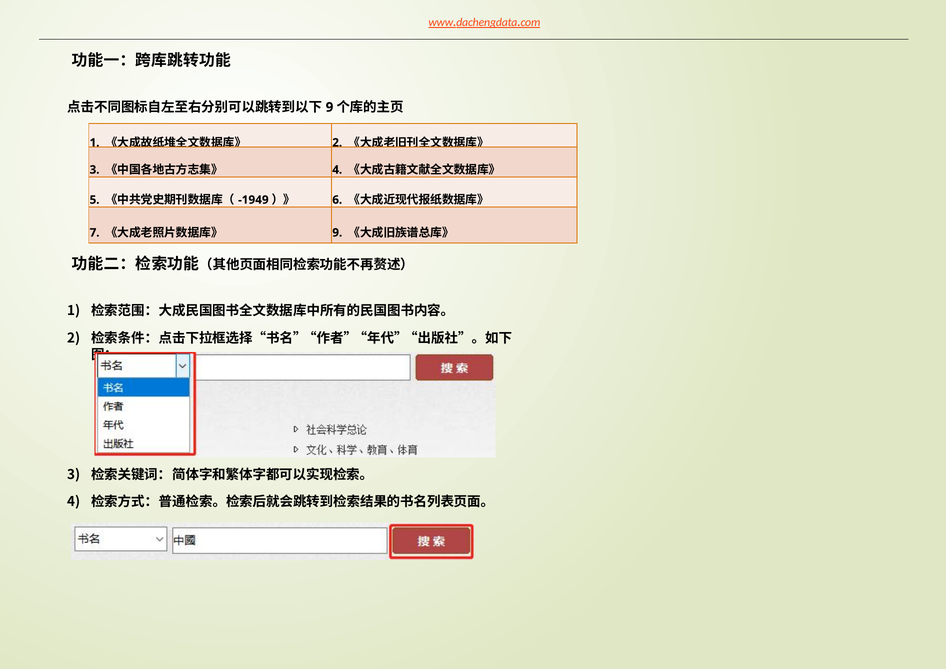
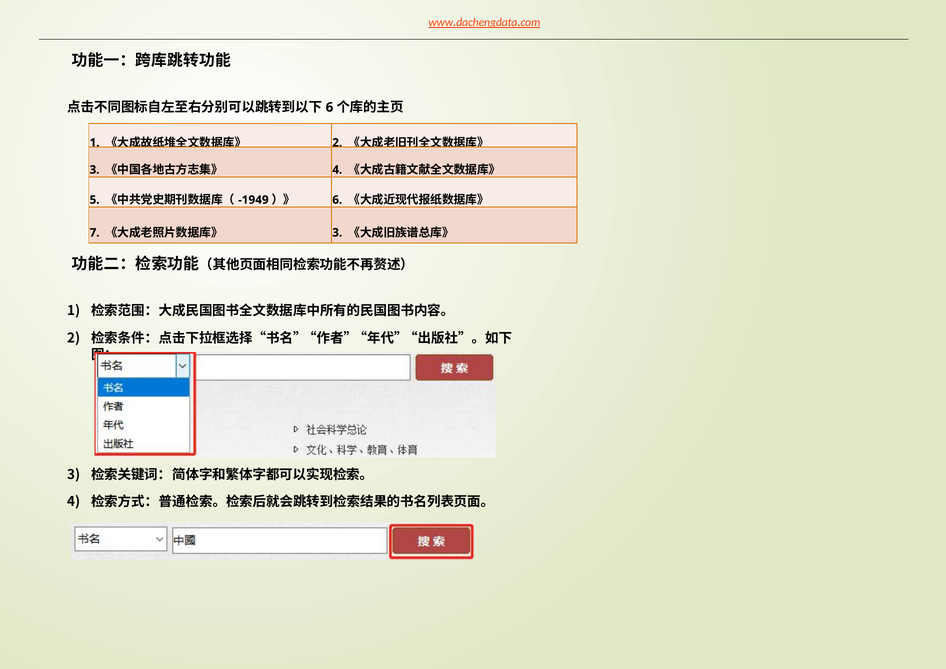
9: 9 -> 6 (329, 107)
9: 9 -> 3 (337, 233)
